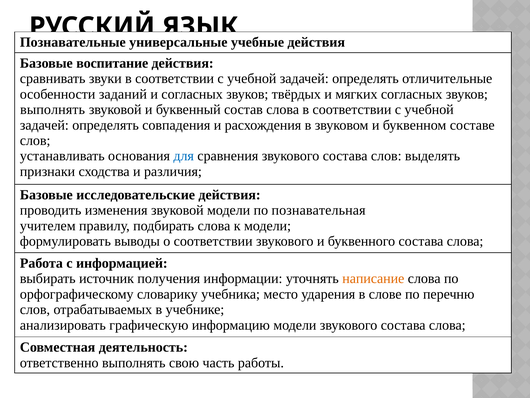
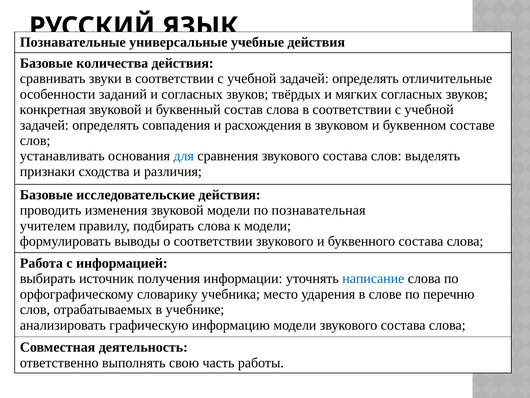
воспитание: воспитание -> количества (112, 63)
выполнять: выполнять -> конкретная (53, 109)
написание colour: orange -> blue (373, 278)
